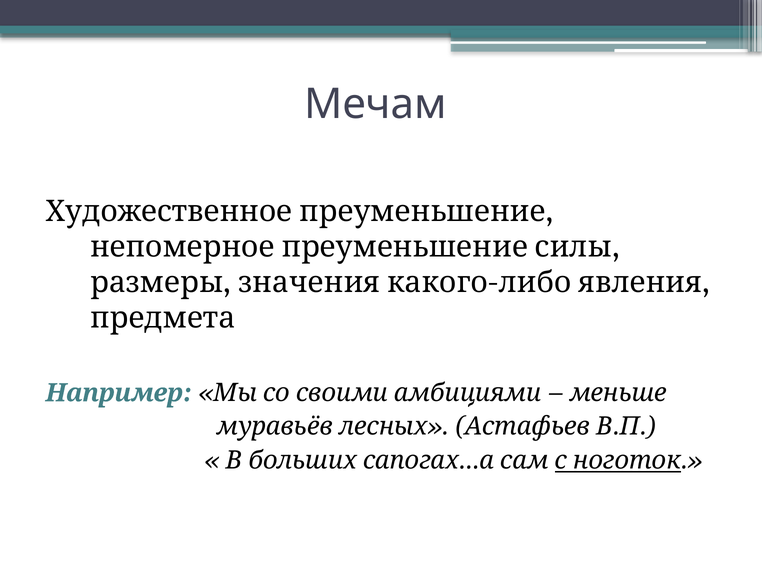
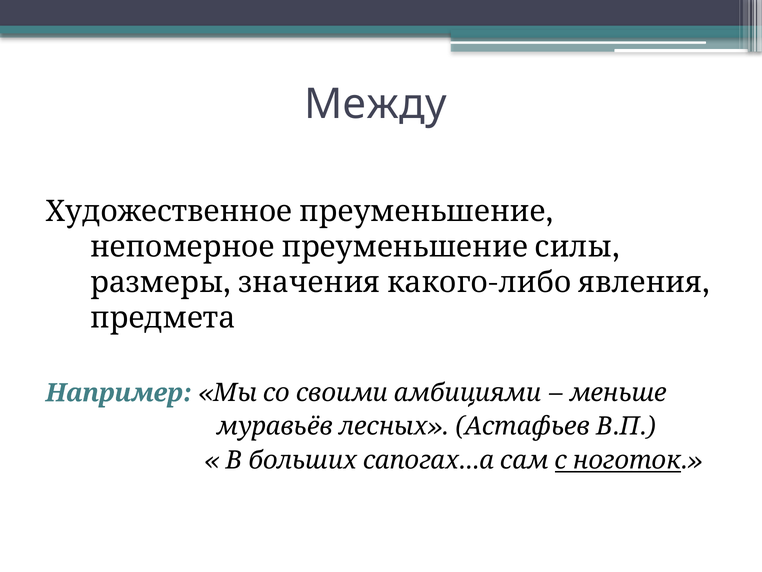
Мечам: Мечам -> Между (375, 104)
